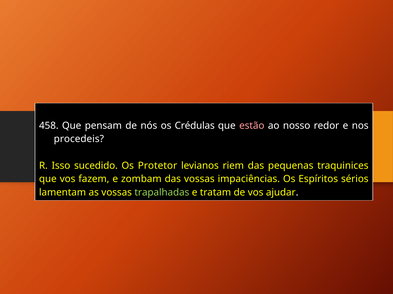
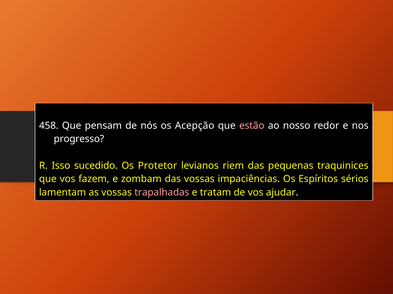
Crédulas: Crédulas -> Acepção (195, 126)
procedeis: procedeis -> progresso (79, 139)
trapalhadas colour: light green -> pink (162, 193)
